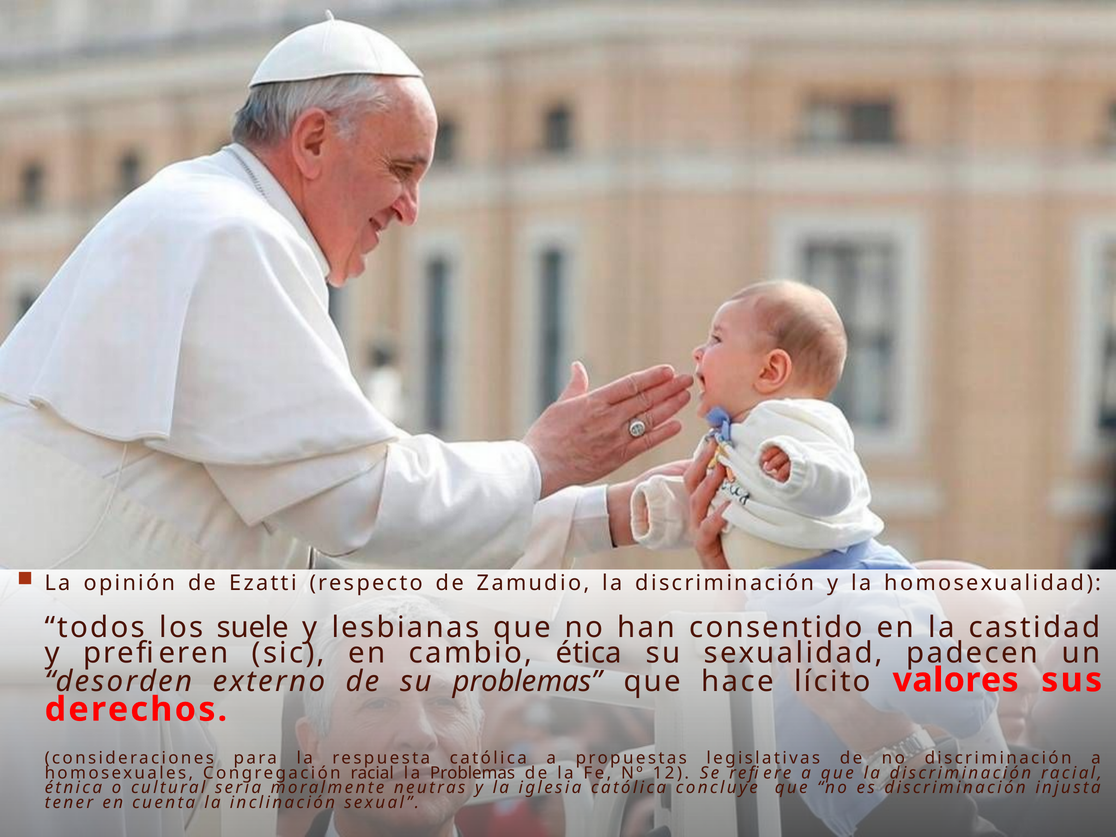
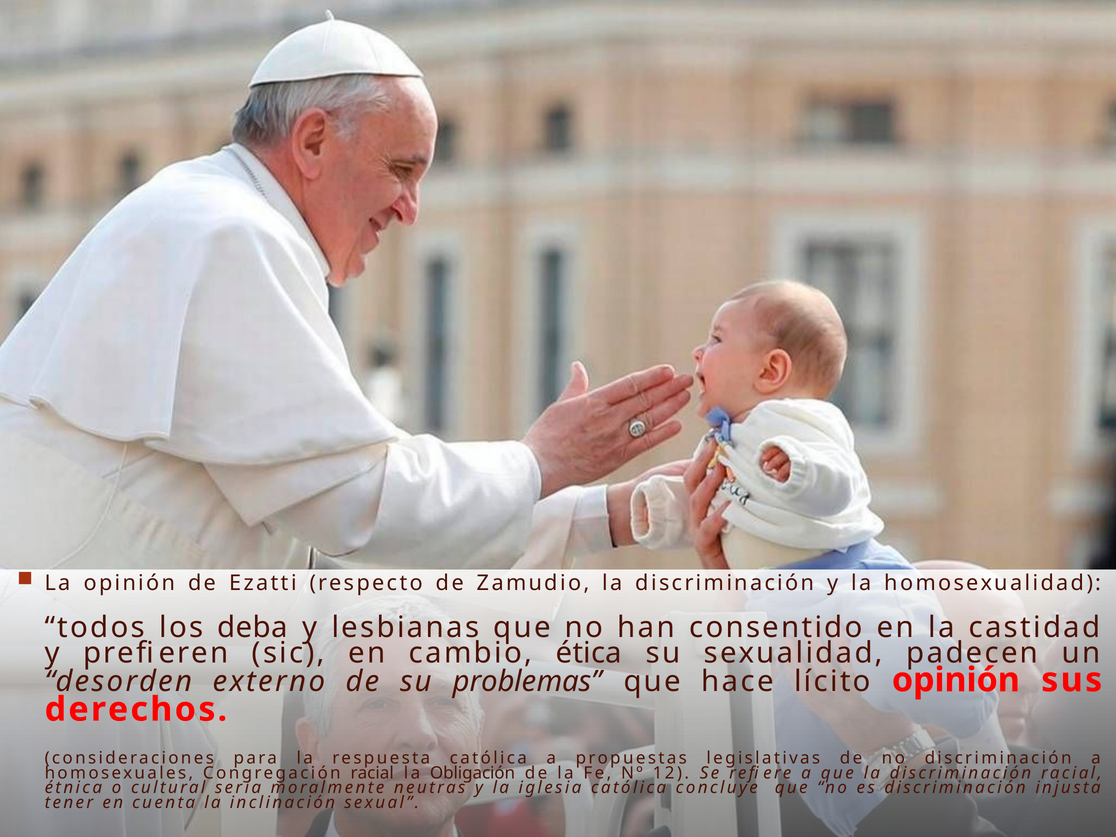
suele: suele -> deba (253, 627)
lícito valores: valores -> opinión (956, 680)
la Problemas: Problemas -> Obligación (473, 773)
